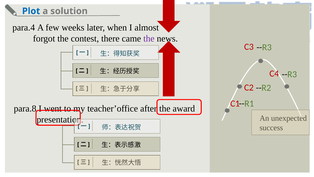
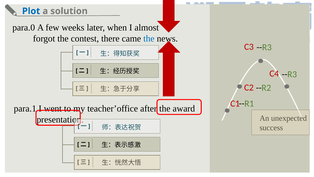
para.4: para.4 -> para.0 (24, 28)
the colour: purple -> blue (149, 39)
para.8: para.8 -> para.1 (25, 108)
